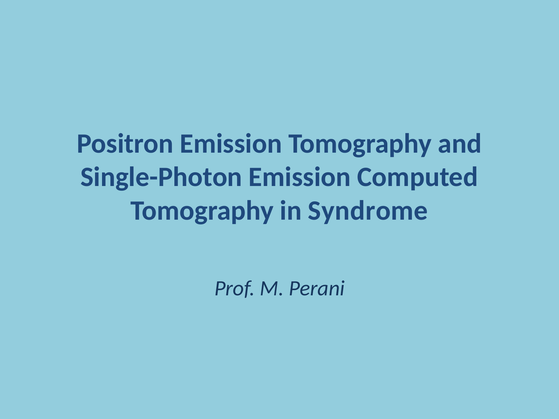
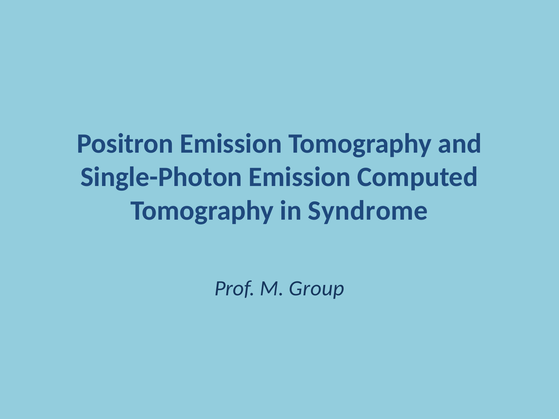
Perani: Perani -> Group (317, 289)
